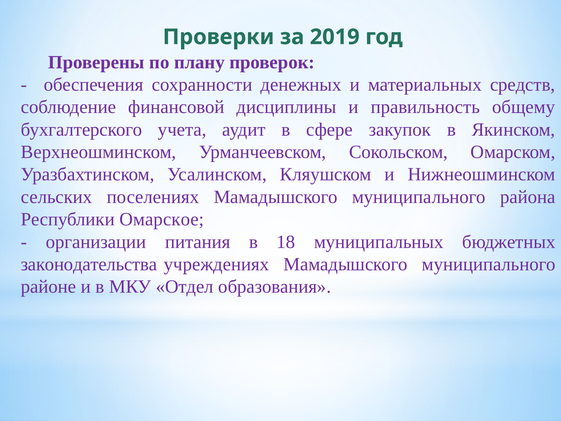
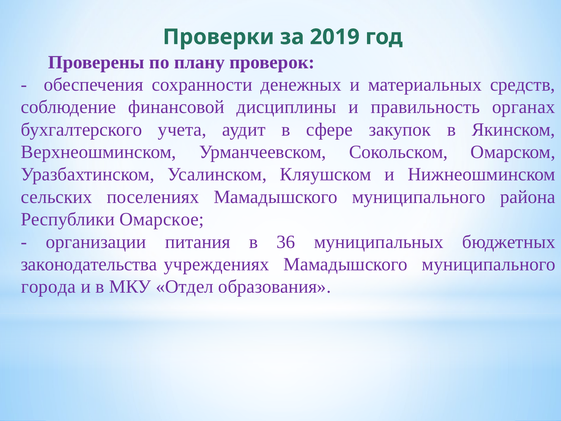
общему: общему -> органах (524, 107)
18: 18 -> 36 (286, 242)
районе: районе -> города (48, 287)
